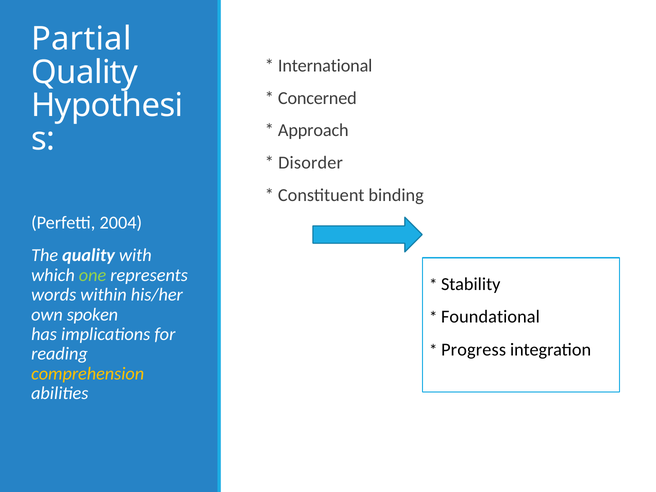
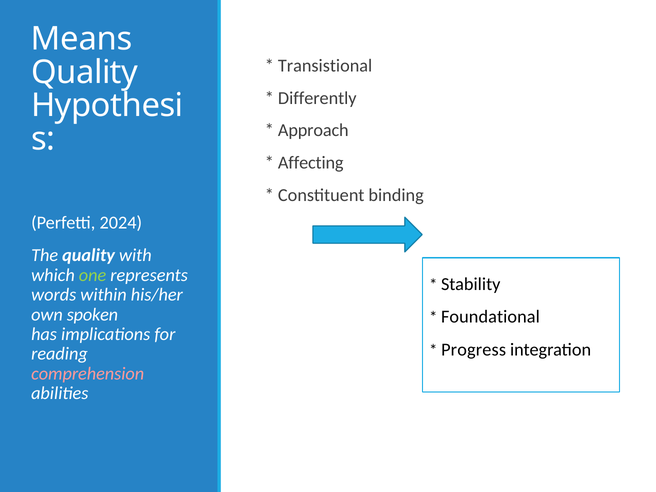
Partial: Partial -> Means (82, 39)
International: International -> Transistional (325, 66)
Concerned: Concerned -> Differently (317, 98)
Disorder: Disorder -> Affecting (311, 163)
2004: 2004 -> 2024 (121, 223)
comprehension colour: yellow -> pink (88, 374)
